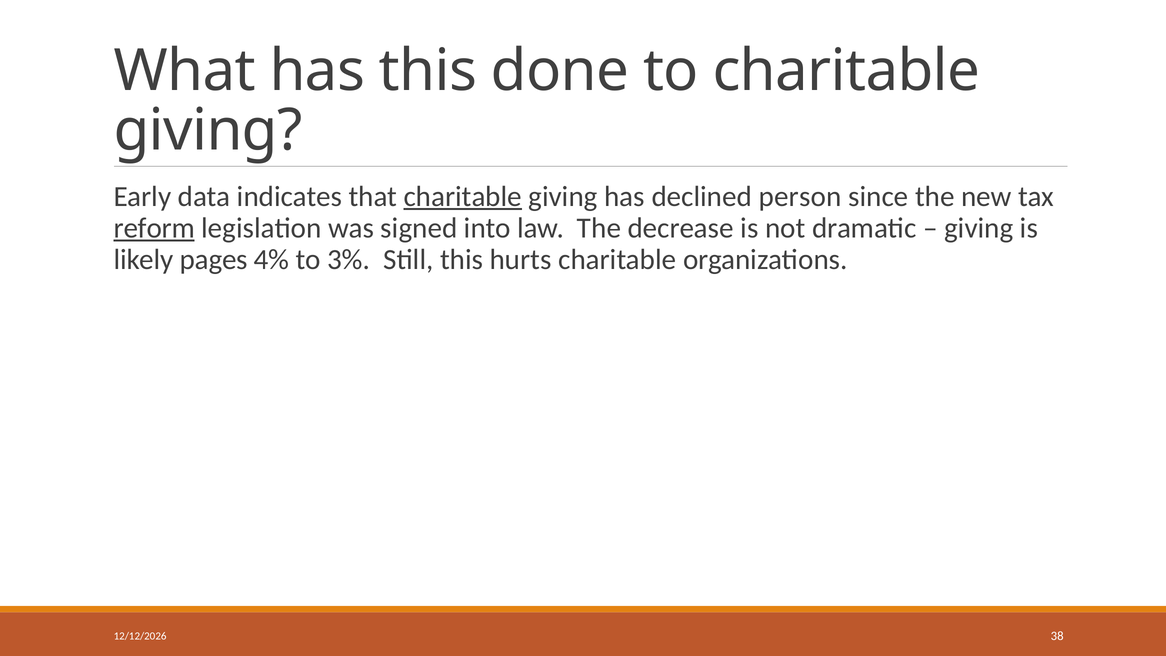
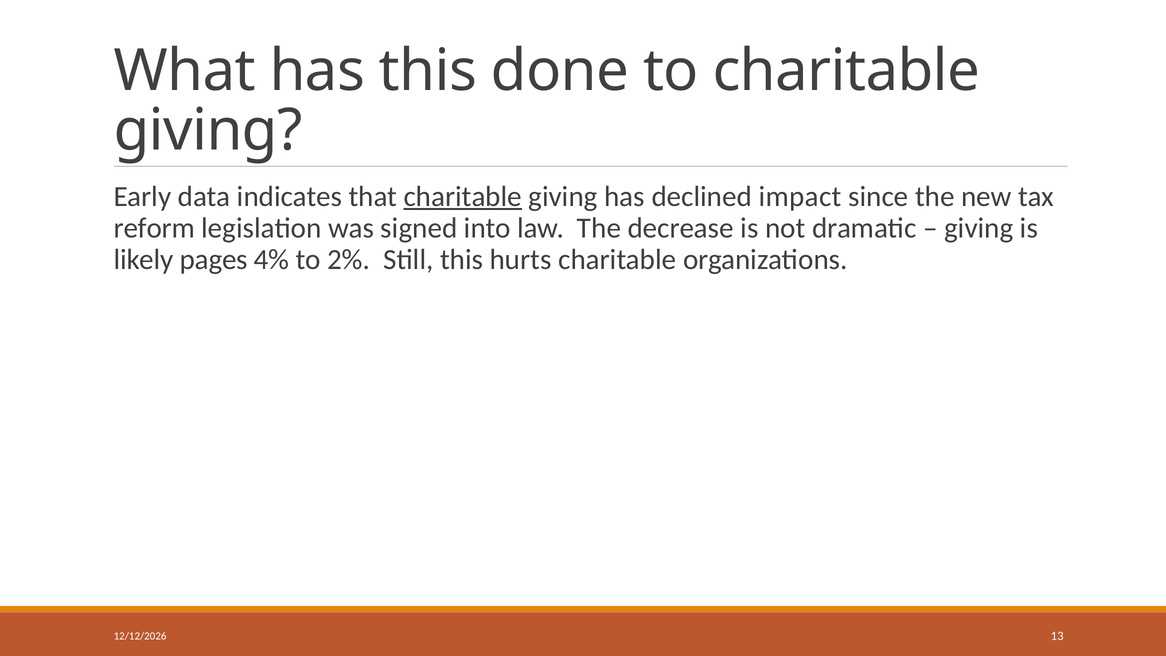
person: person -> impact (800, 196)
reform underline: present -> none (154, 228)
3%: 3% -> 2% (349, 259)
38: 38 -> 13 (1057, 636)
